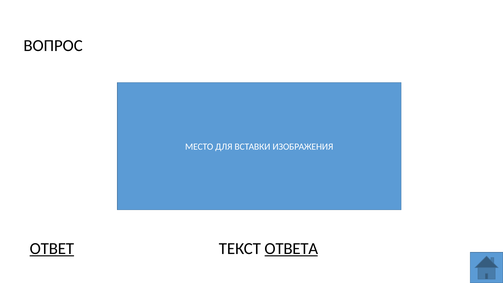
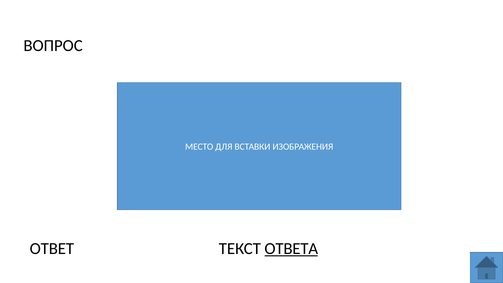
ОТВЕТ underline: present -> none (52, 249)
